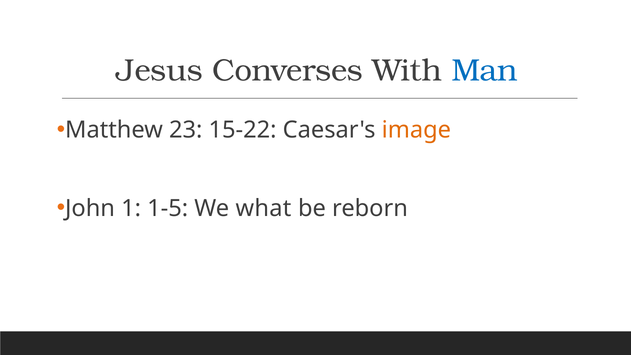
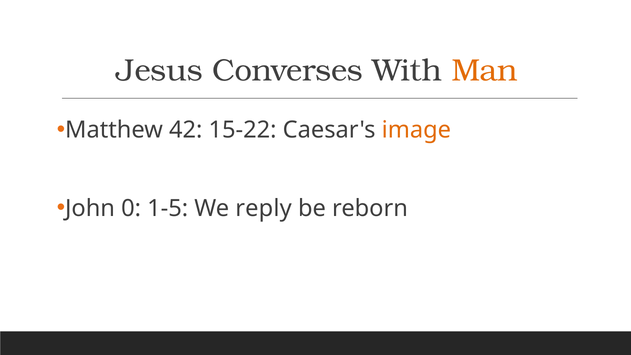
Man colour: blue -> orange (485, 71)
23: 23 -> 42 (186, 130)
1: 1 -> 0 (131, 208)
what: what -> reply (264, 208)
